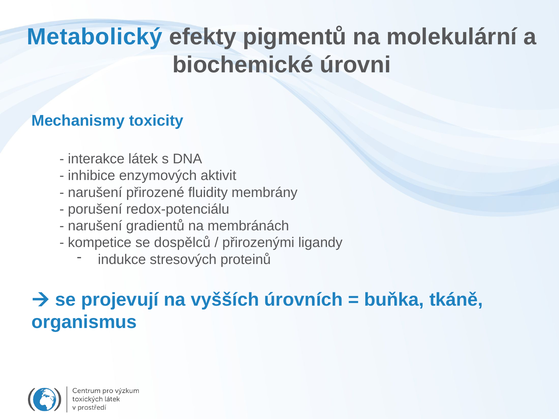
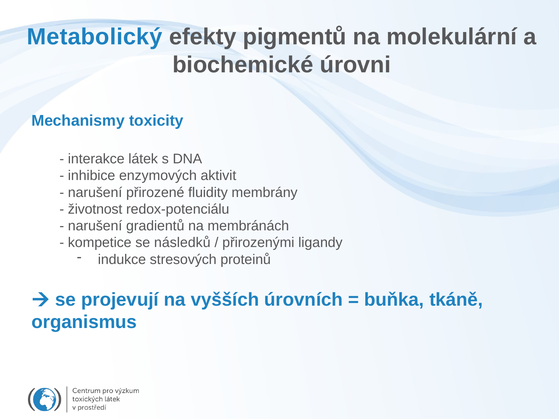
porušení: porušení -> životnost (95, 209)
dospělců: dospělců -> následků (182, 243)
